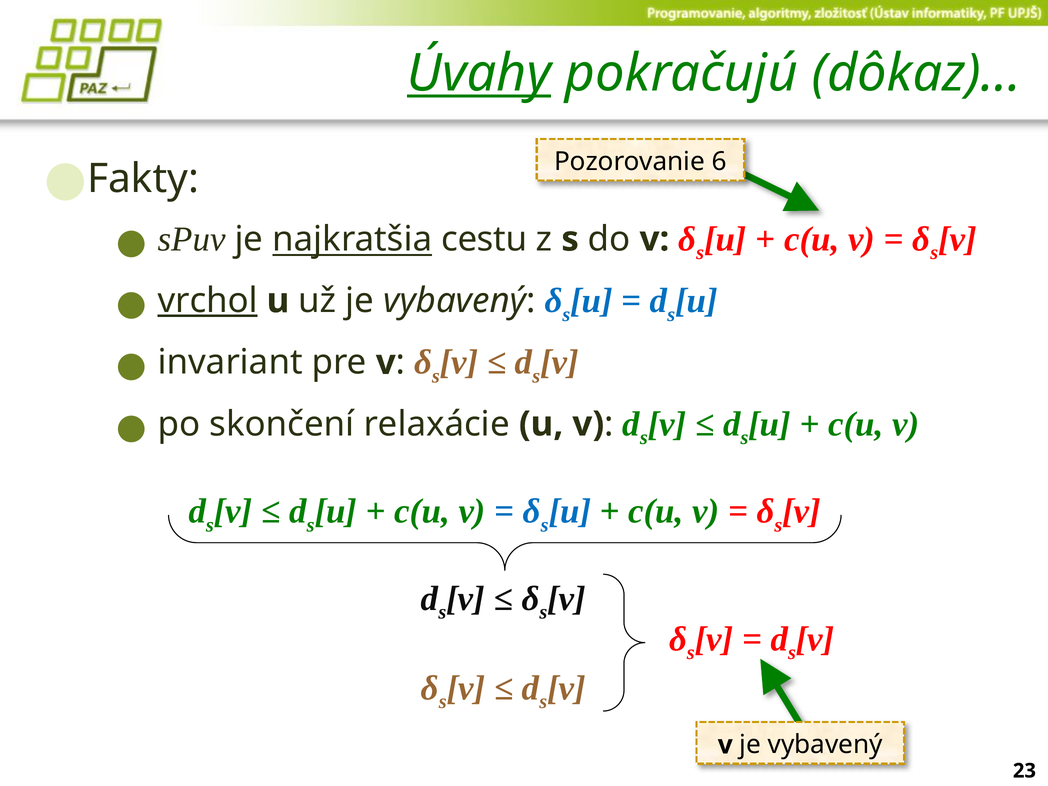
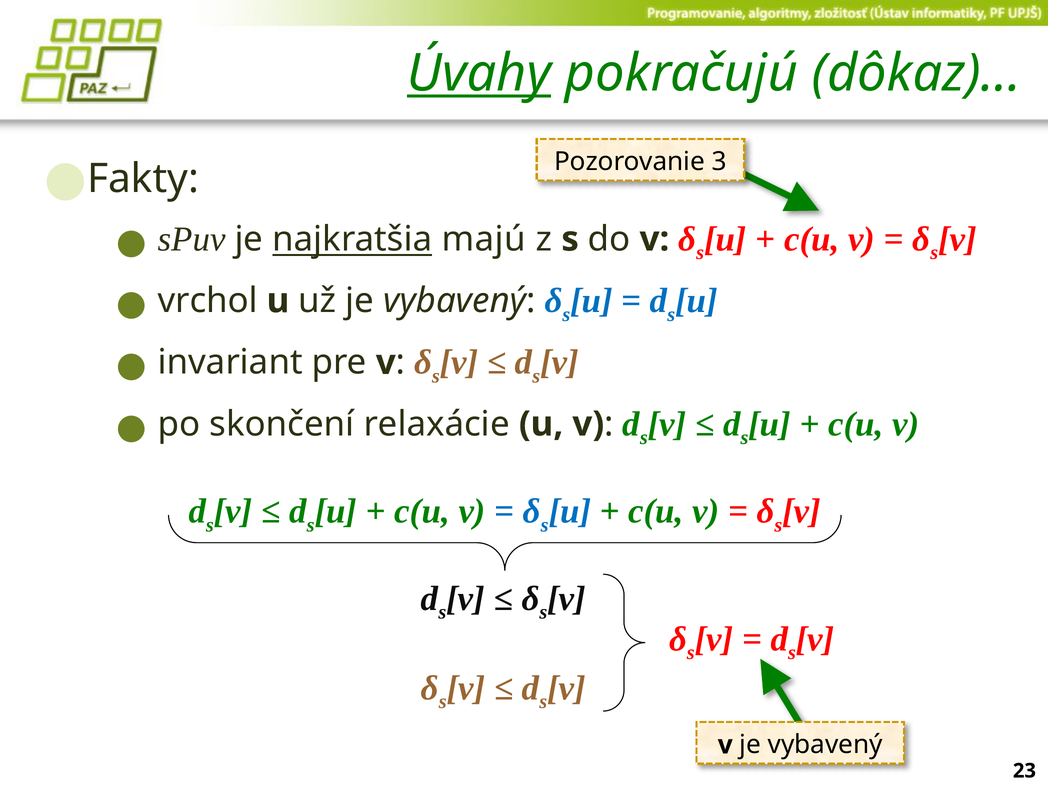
6: 6 -> 3 (719, 162)
cestu: cestu -> majú (484, 239)
vrchol underline: present -> none (208, 301)
